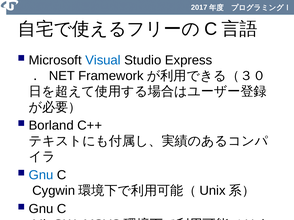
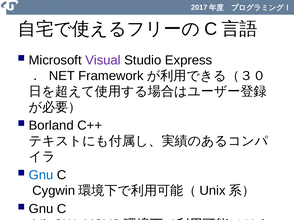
Visual colour: blue -> purple (103, 60)
